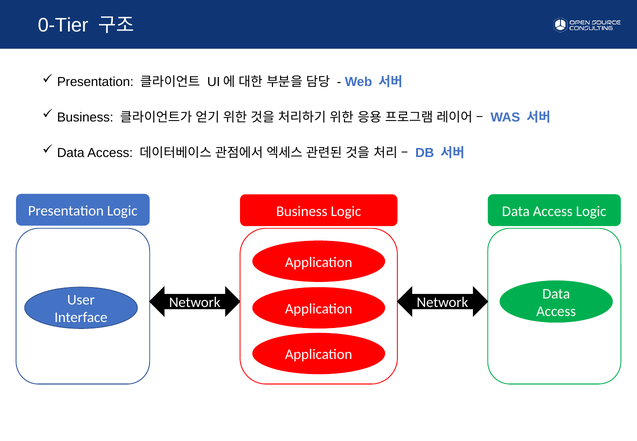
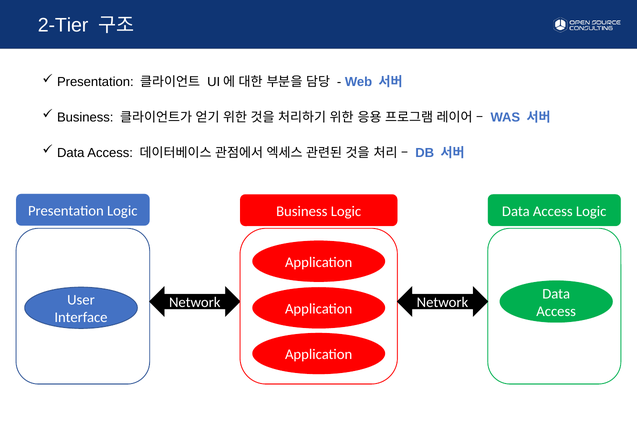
0-Tier: 0-Tier -> 2-Tier (63, 25)
